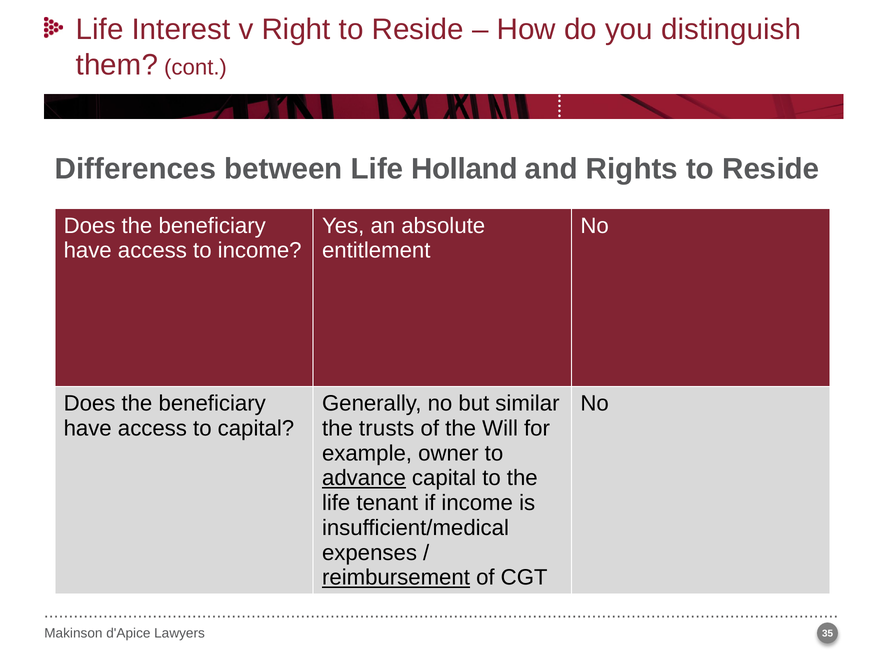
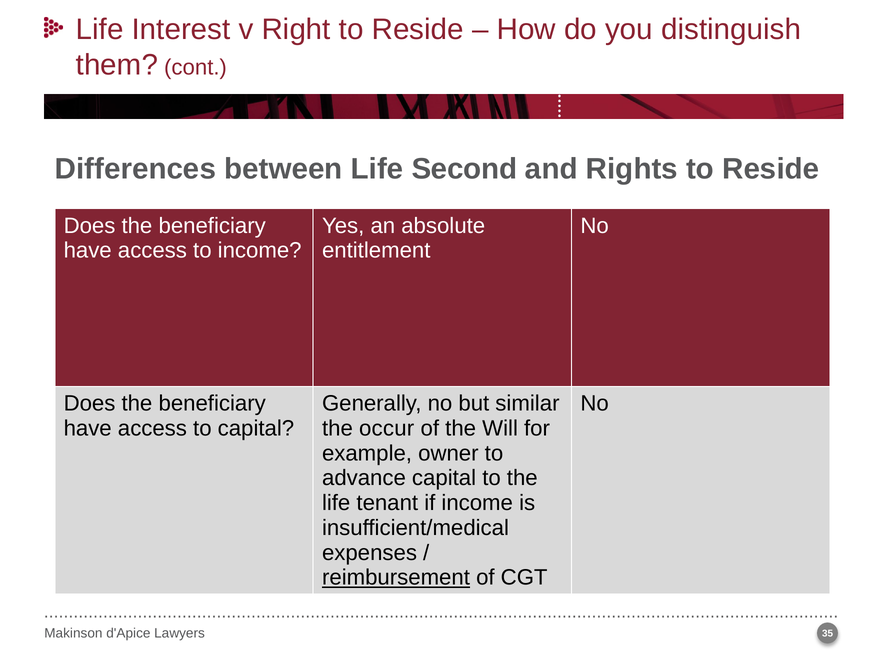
Holland: Holland -> Second (464, 169)
trusts: trusts -> occur (387, 428)
advance underline: present -> none (364, 478)
